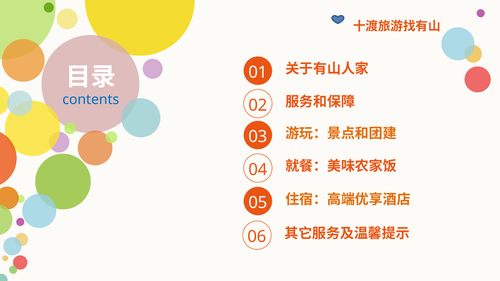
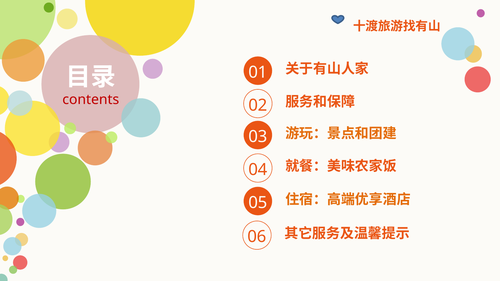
contents colour: blue -> red (91, 100)
